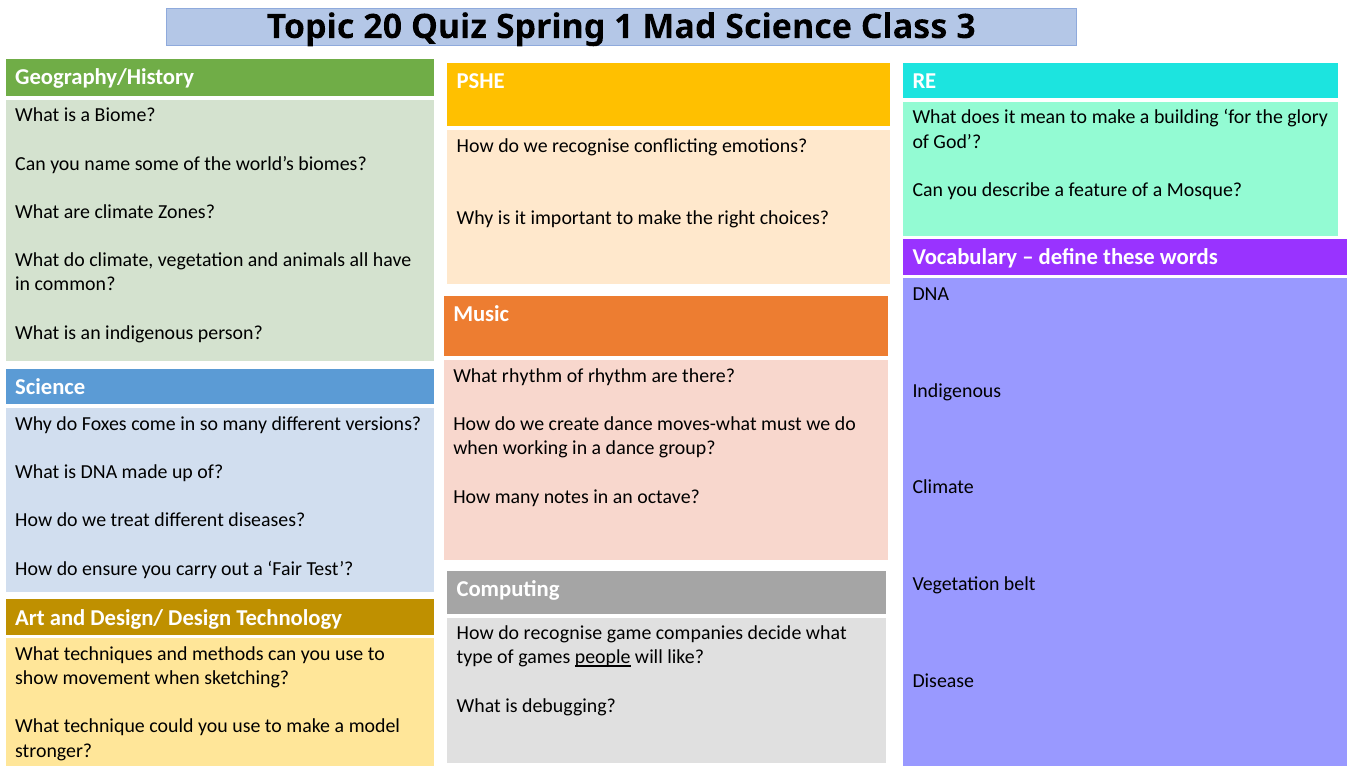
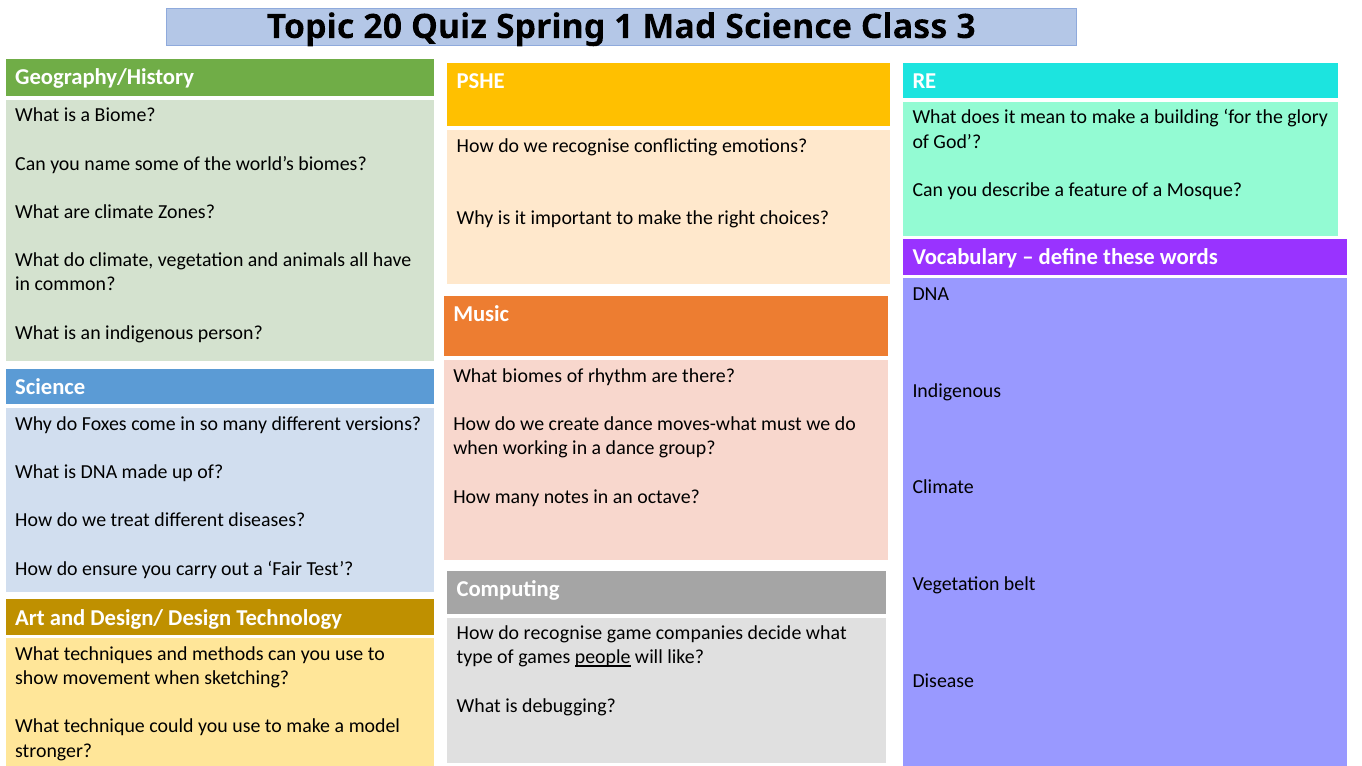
What rhythm: rhythm -> biomes (532, 376)
